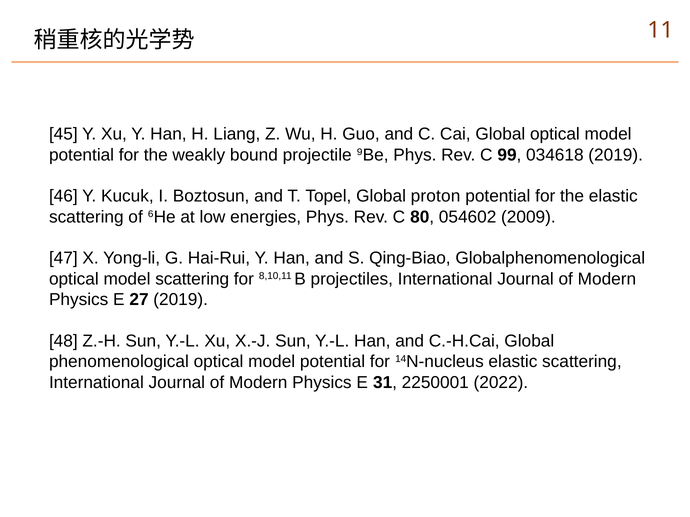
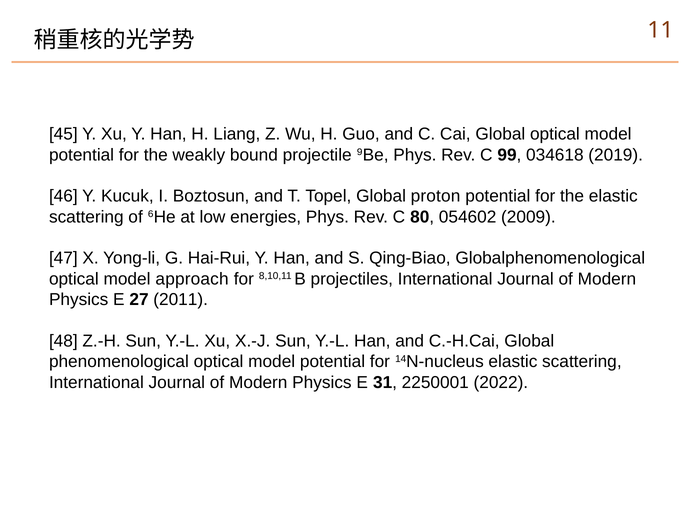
model scattering: scattering -> approach (192, 279)
27 2019: 2019 -> 2011 (181, 300)
